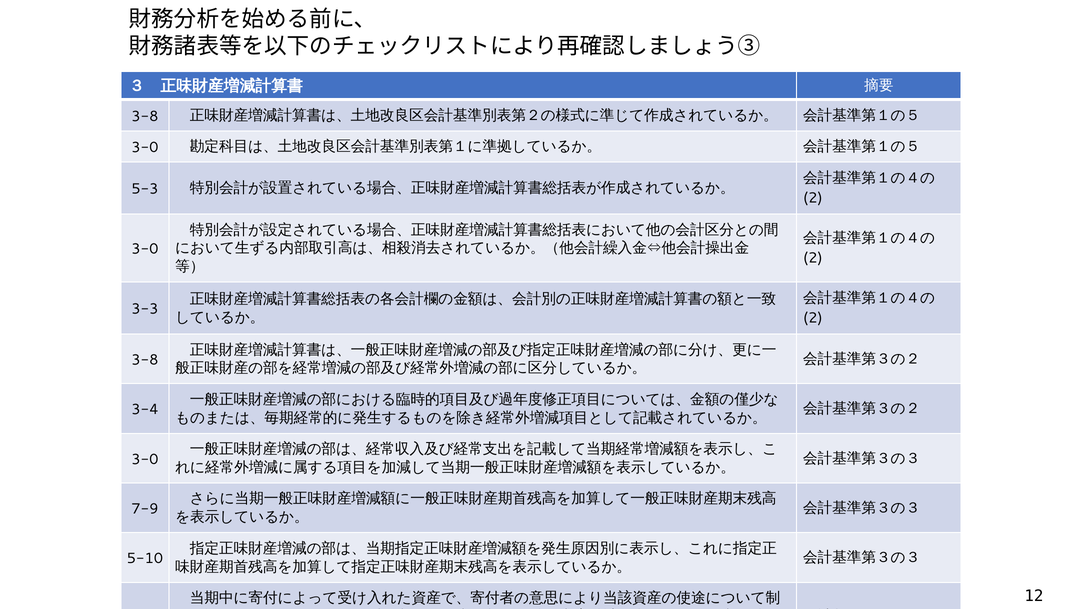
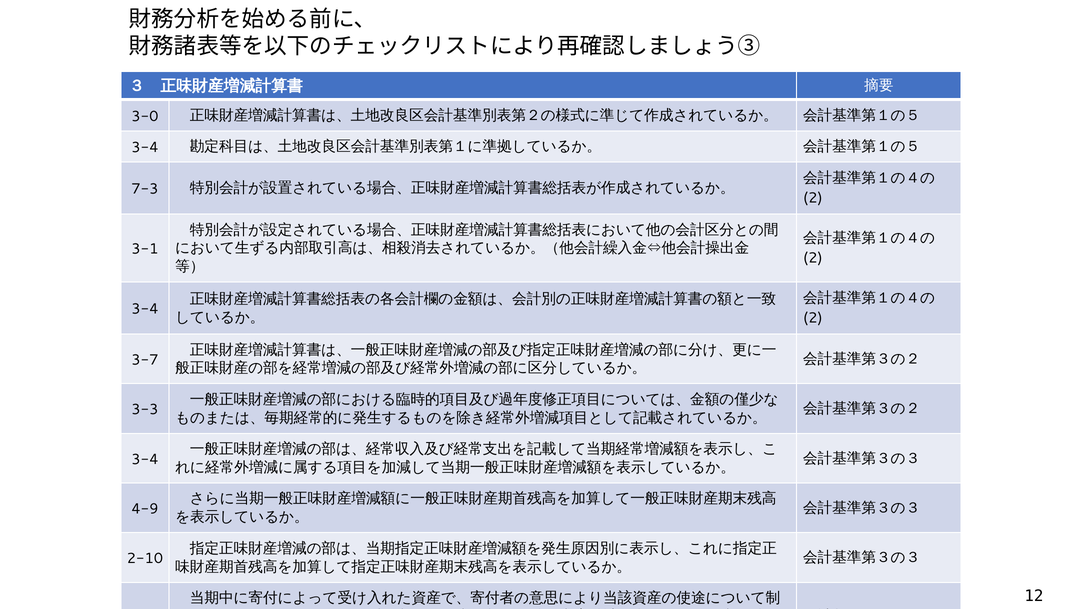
3-8: 3-8 -> 3-0 (145, 116)
3-0: 3-0 -> 3-4 (145, 147)
5-3: 5-3 -> 7-3 (145, 189)
3-0: 3-0 -> 3-1 (145, 249)
3-3: 3-3 -> 3-4 (145, 309)
3-8: 3-8 -> 3-7 (145, 360)
3-4: 3-4 -> 3-3 (145, 409)
3-0: 3-0 -> 3-4 (145, 459)
7-9: 7-9 -> 4-9 (145, 509)
5-10: 5-10 -> 2-10 (145, 558)
